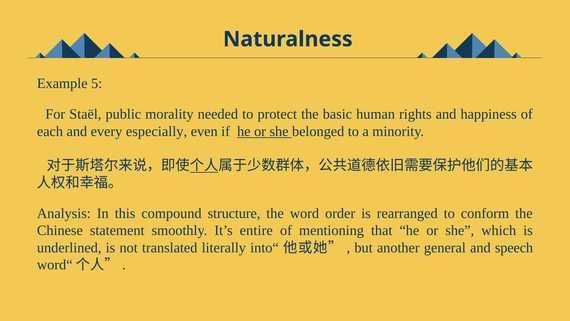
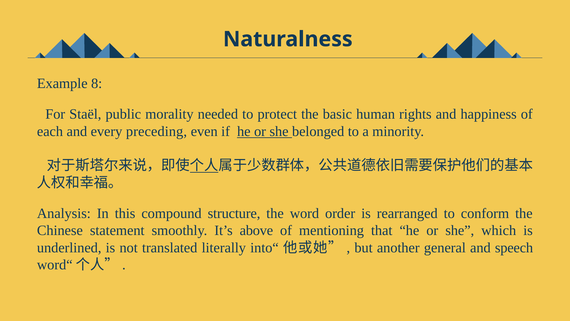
5: 5 -> 8 (97, 83)
especially: especially -> preceding (156, 131)
entire: entire -> above (256, 230)
